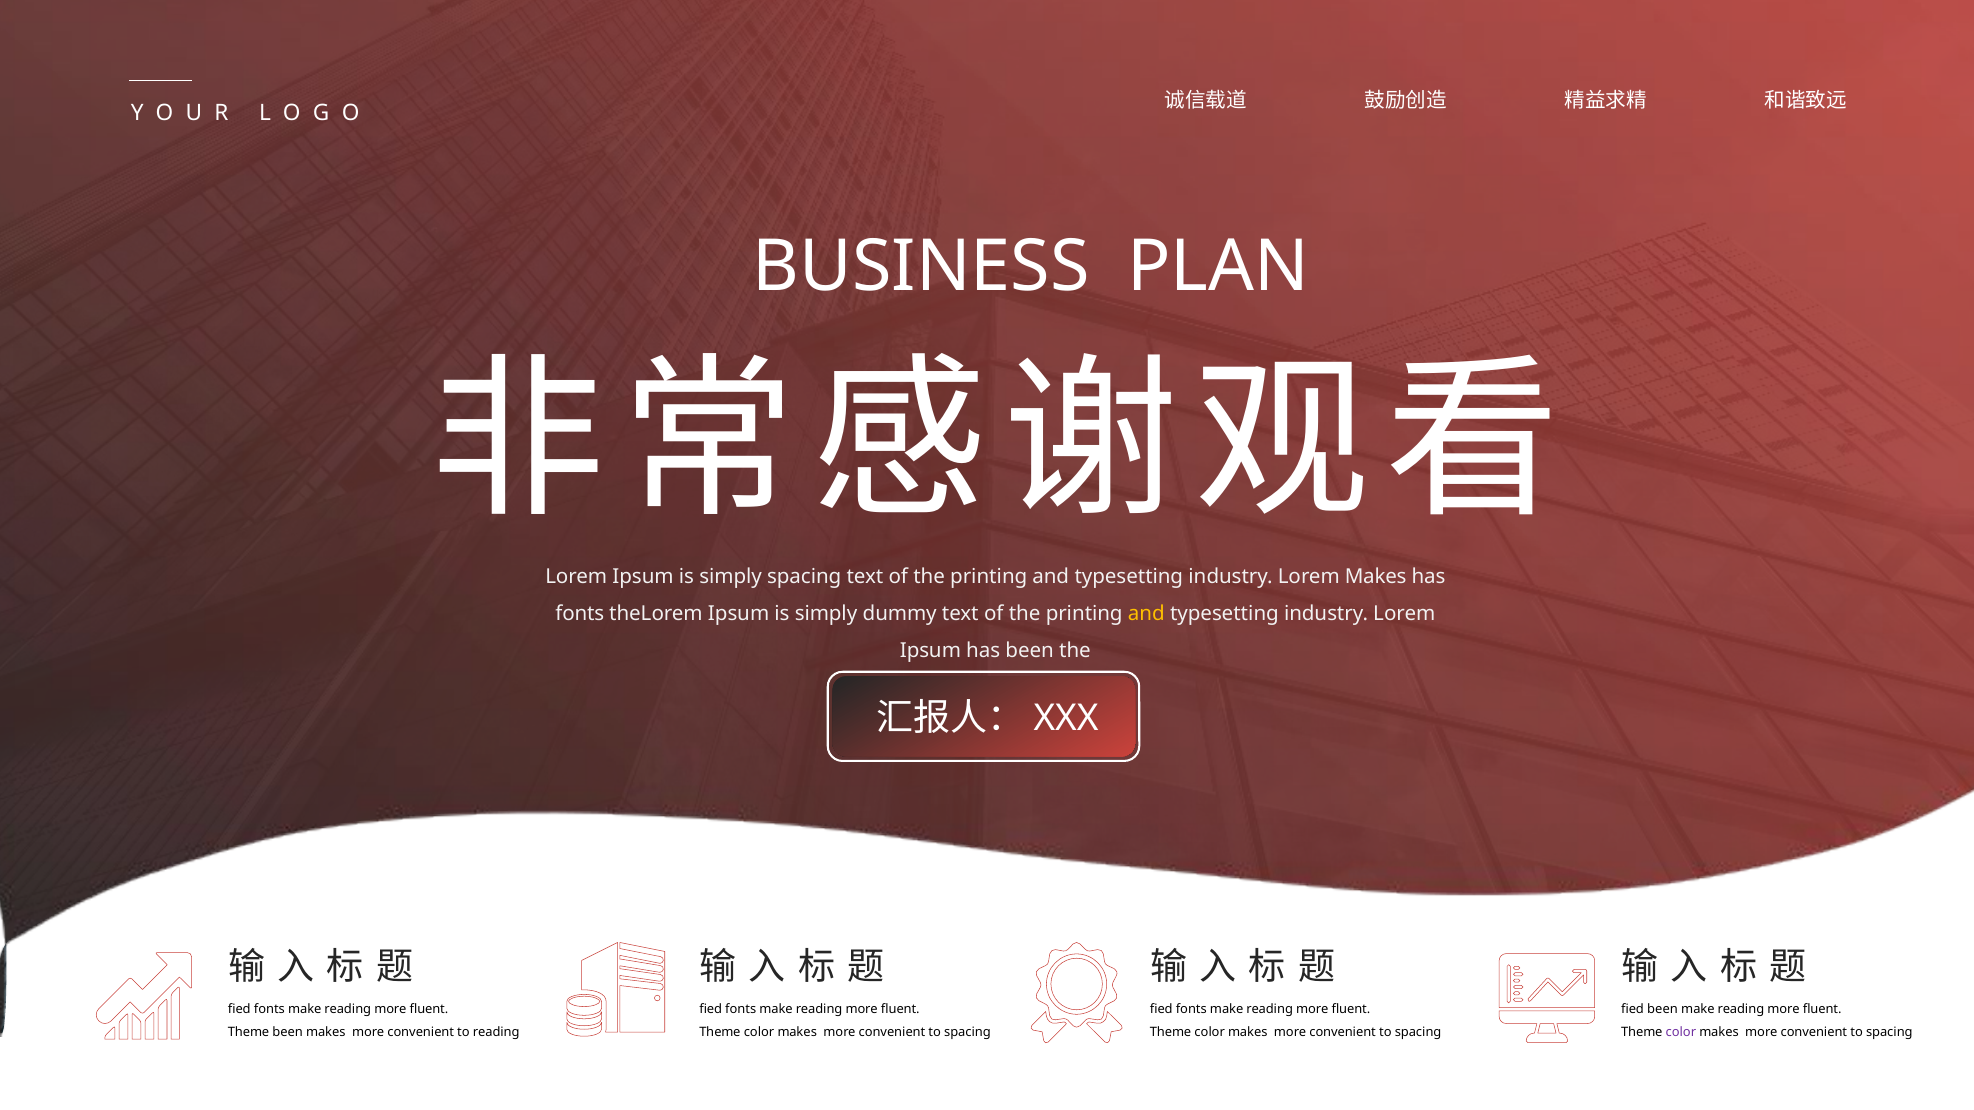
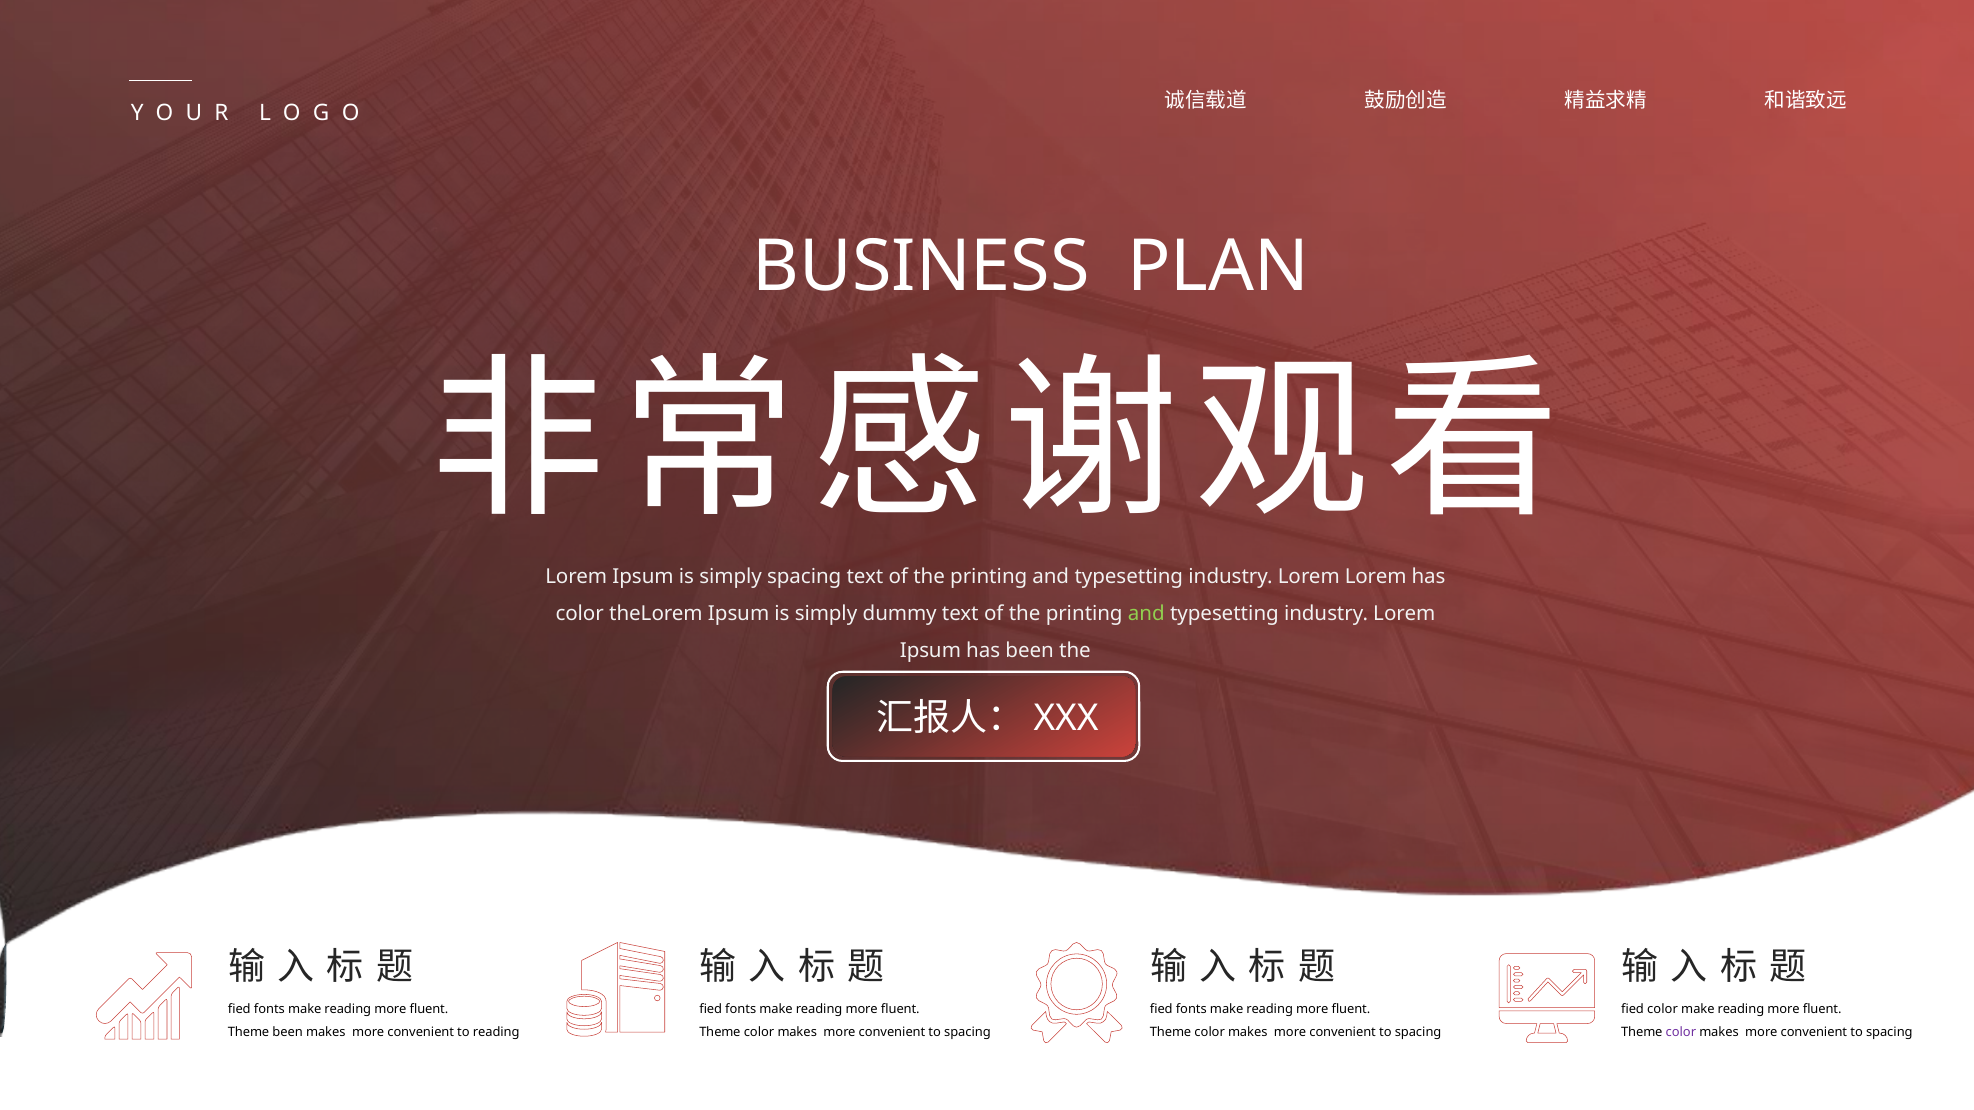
Lorem Makes: Makes -> Lorem (1376, 577)
fonts: fonts -> color (580, 614)
and colour: yellow -> light green (1146, 614)
fied been: been -> color (1662, 1010)
